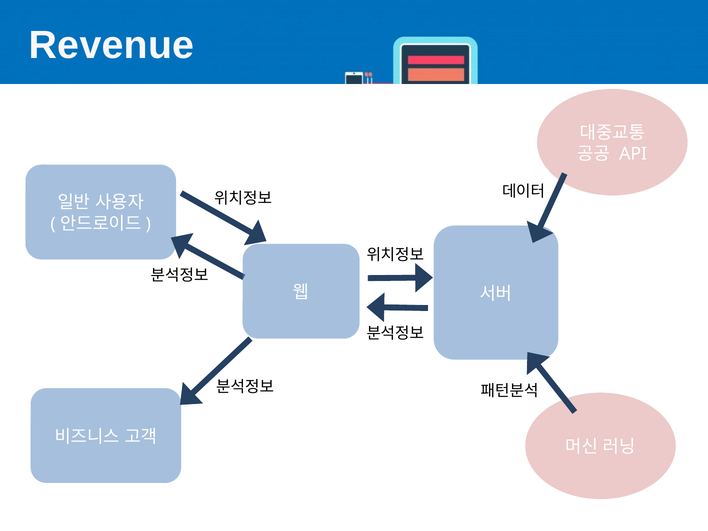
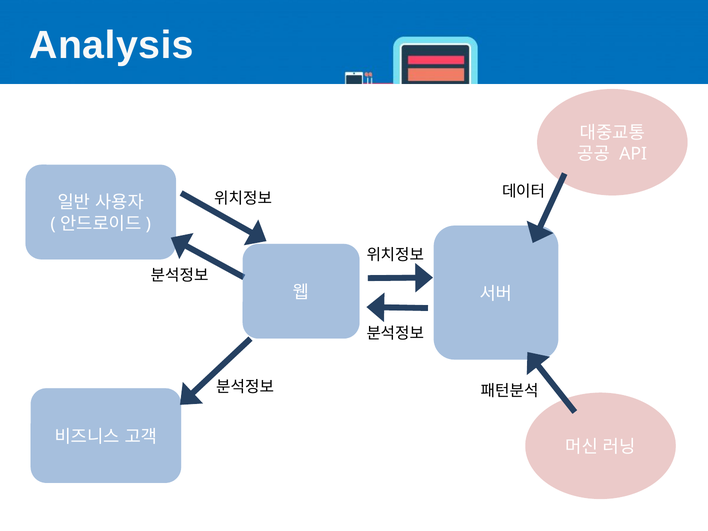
Revenue: Revenue -> Analysis (112, 45)
